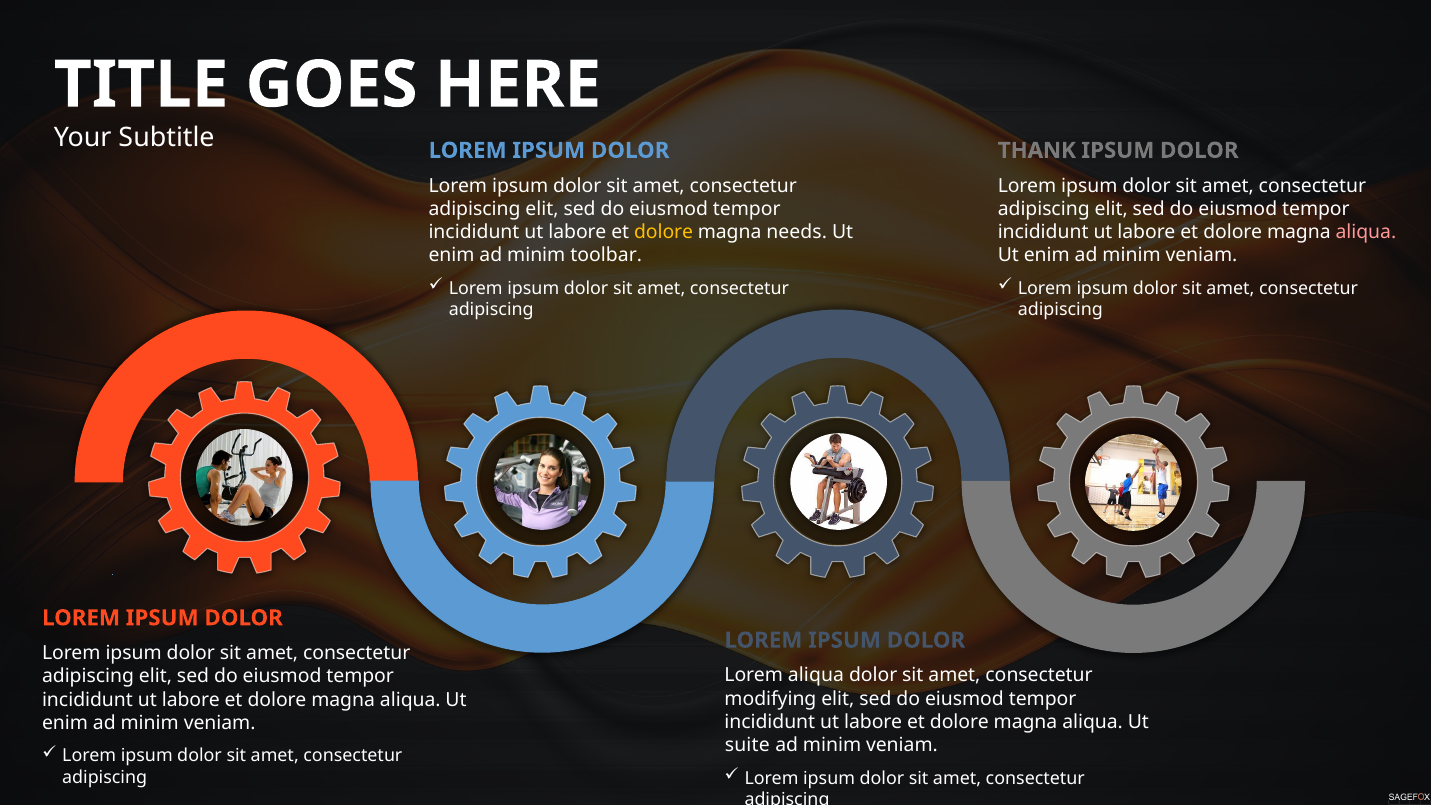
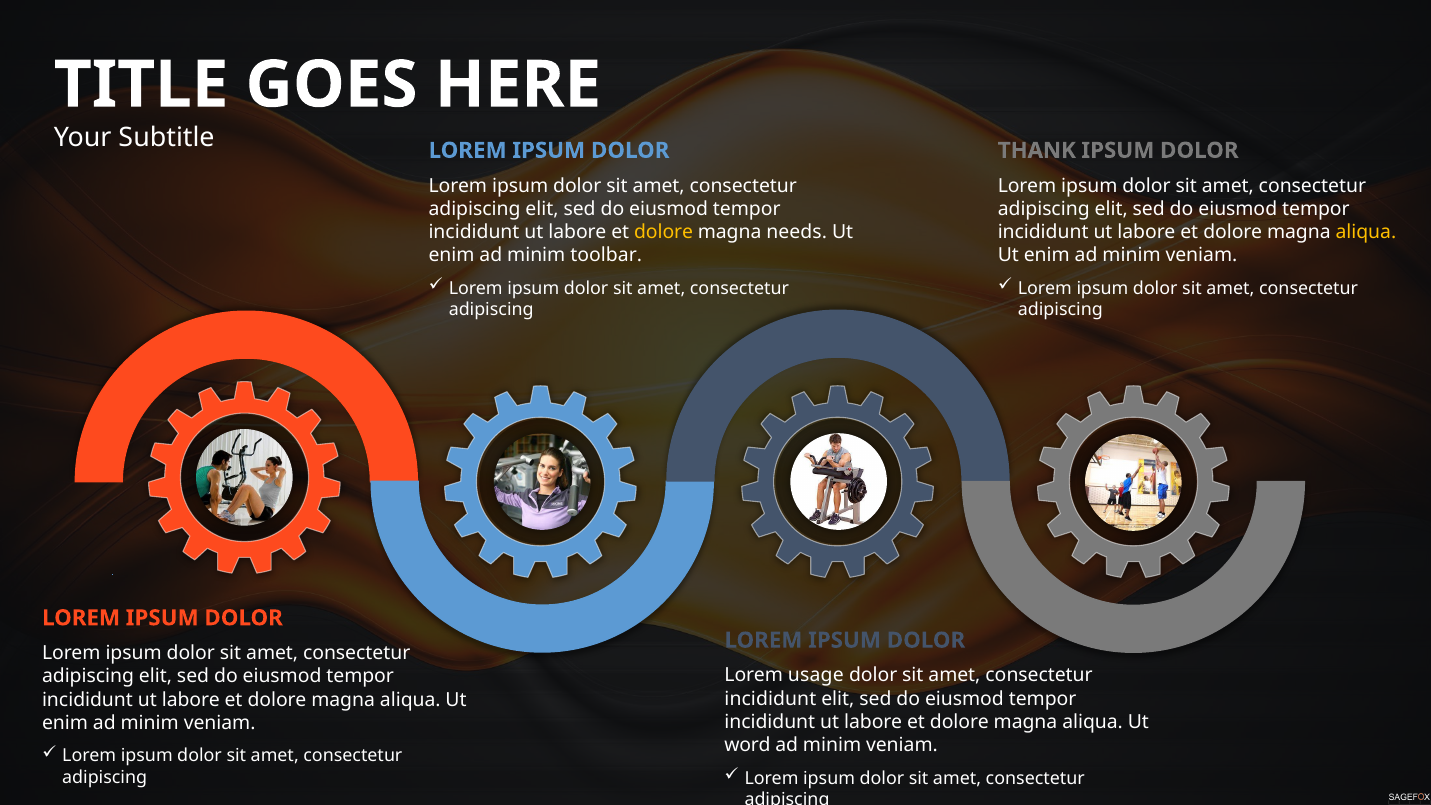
aliqua colour: pink -> yellow (1366, 232)
Lorem aliqua: aliqua -> usage (816, 675)
modifying: modifying -> incididunt (770, 699)
suite: suite -> word (747, 745)
